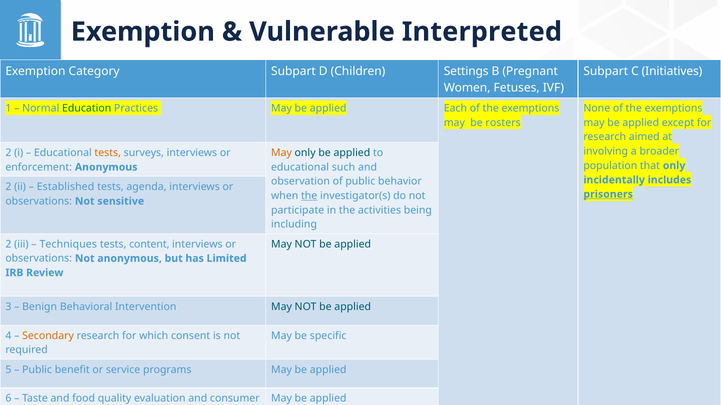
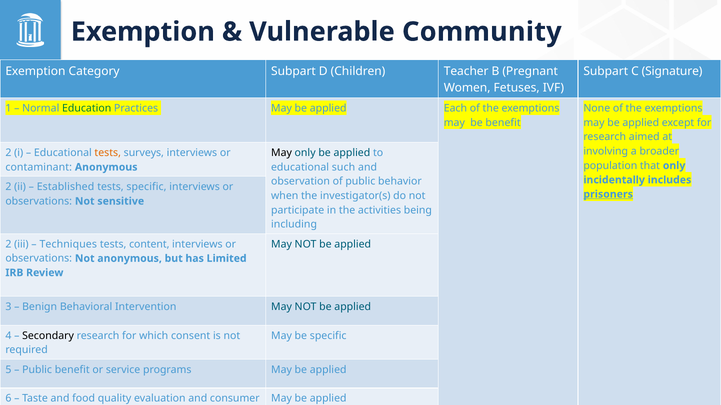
Interpreted: Interpreted -> Community (482, 32)
Settings: Settings -> Teacher (466, 71)
Initiatives: Initiatives -> Signature (672, 71)
be rosters: rosters -> benefit (503, 123)
May colour: orange -> black (282, 153)
enforcement: enforcement -> contaminant (39, 167)
tests agenda: agenda -> specific (146, 187)
the underline: present -> none (309, 196)
Secondary colour: orange -> black (48, 336)
